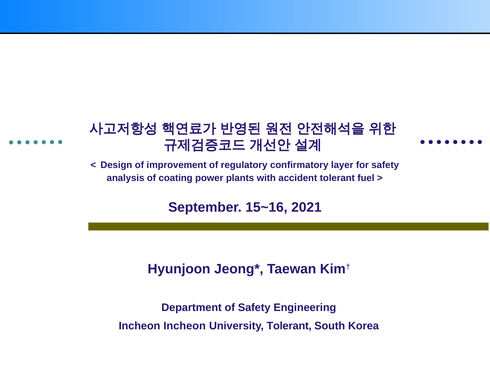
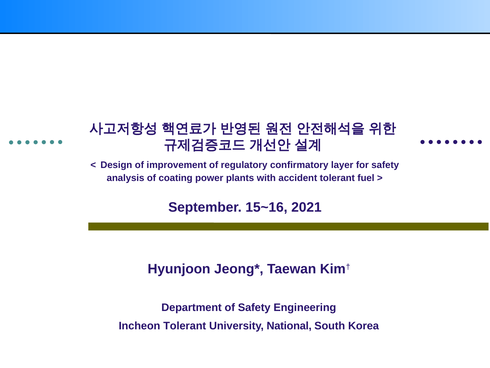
Incheon Incheon: Incheon -> Tolerant (185, 326)
University Tolerant: Tolerant -> National (289, 326)
